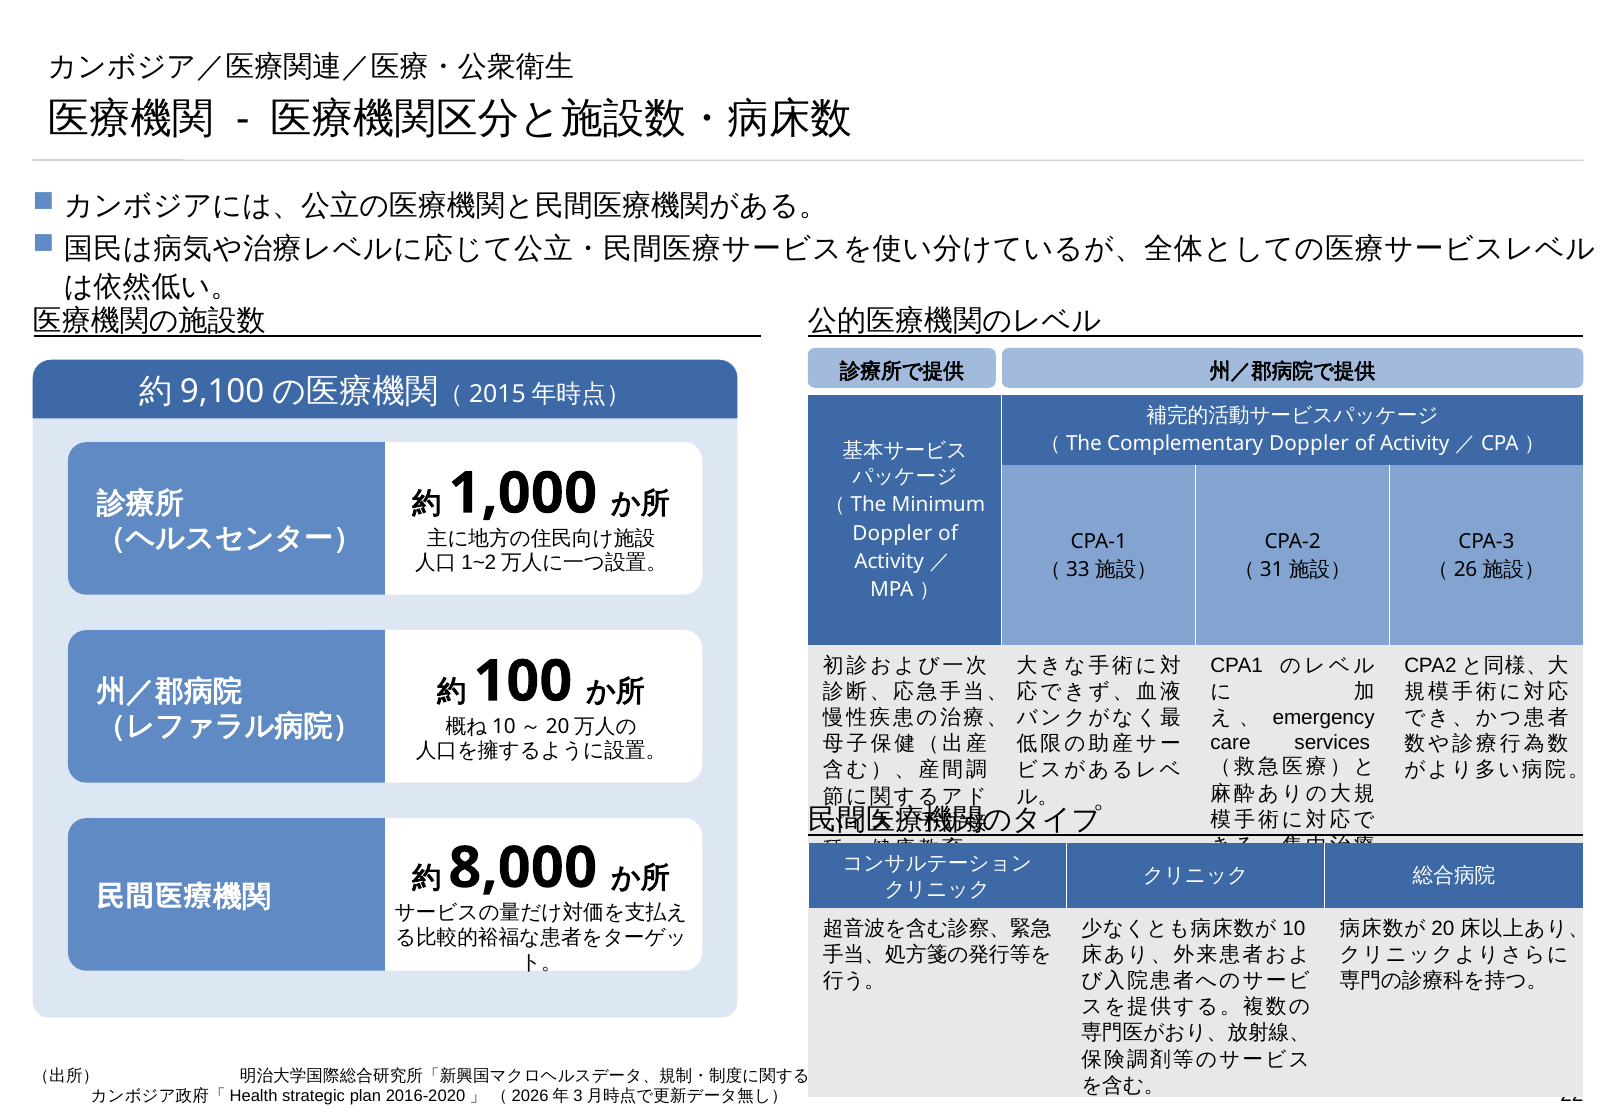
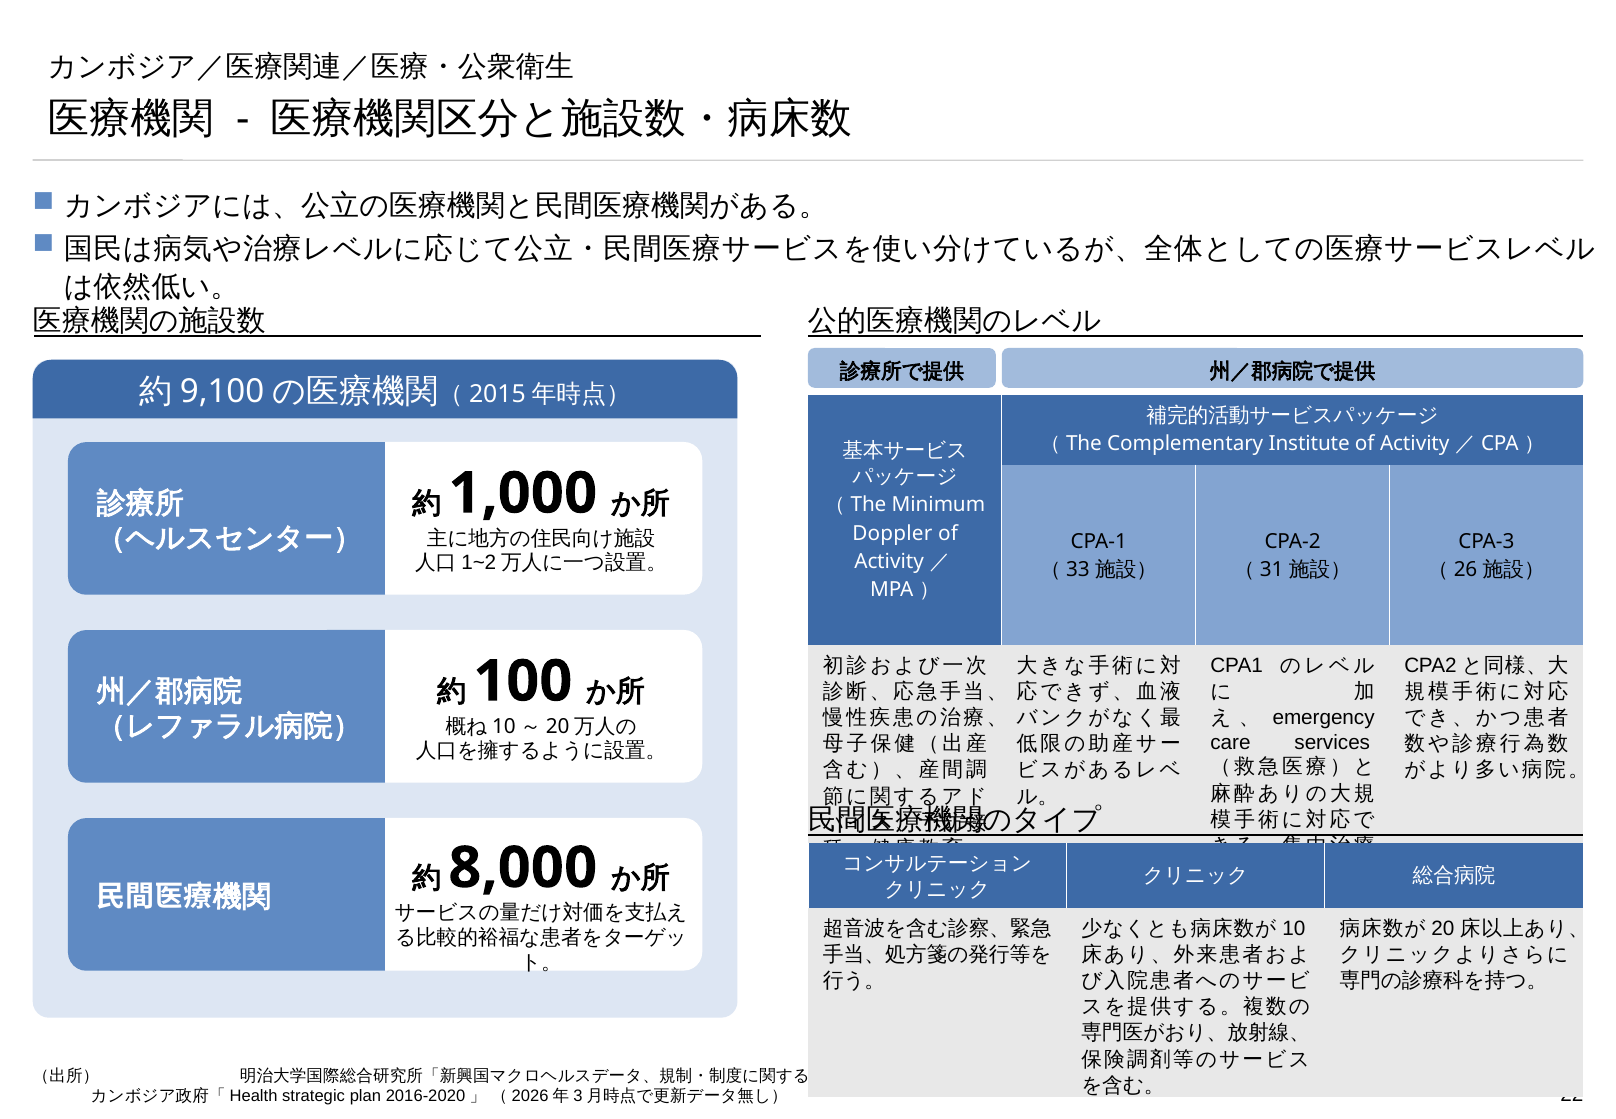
Complementary Doppler: Doppler -> Institute (1309, 444)
